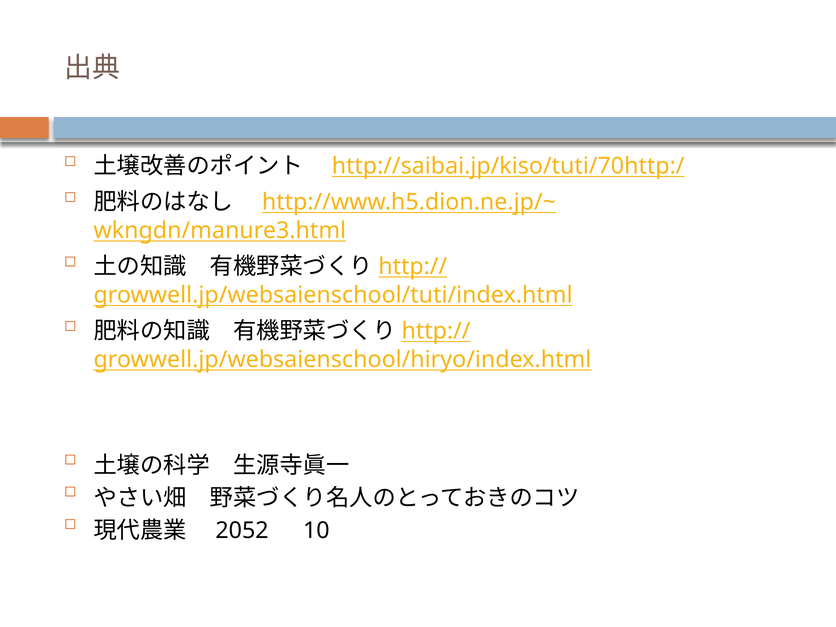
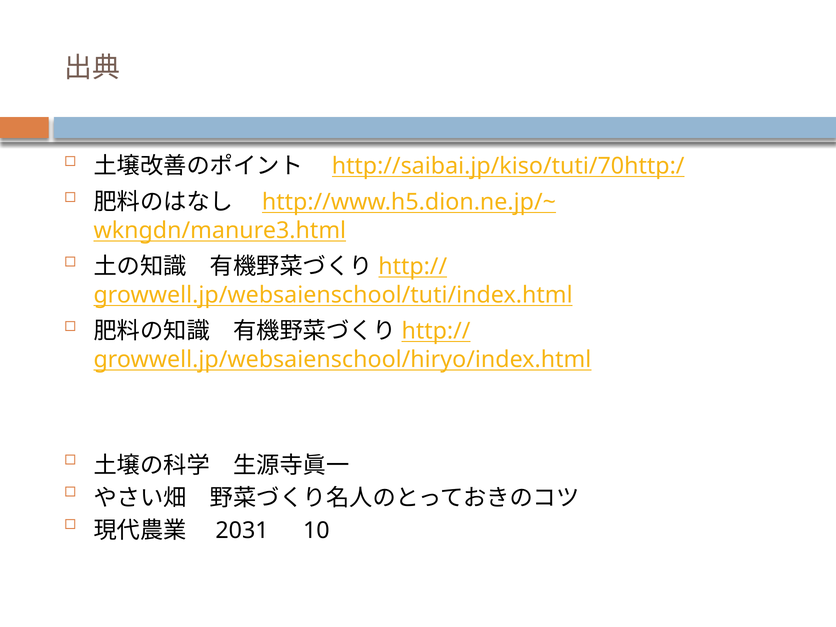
2052: 2052 -> 2031 (242, 531)
